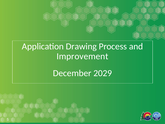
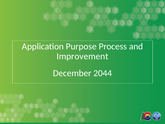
Drawing: Drawing -> Purpose (81, 46)
2029: 2029 -> 2044 (103, 73)
